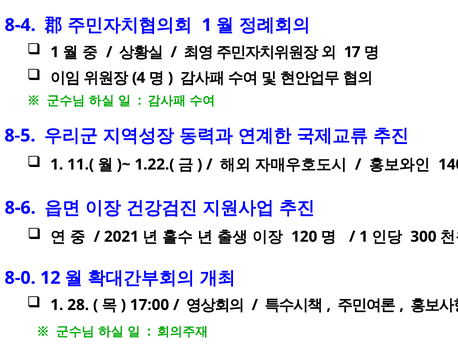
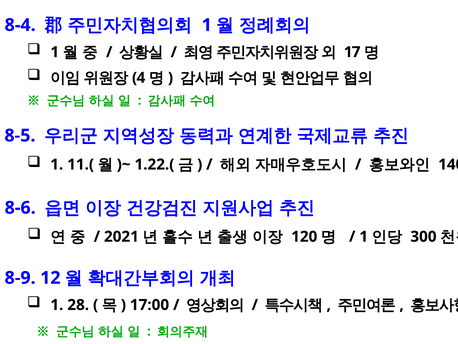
8-0: 8-0 -> 8-9 (20, 277)
